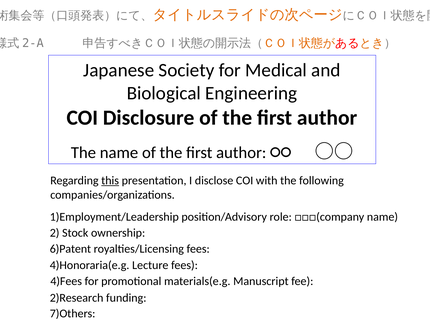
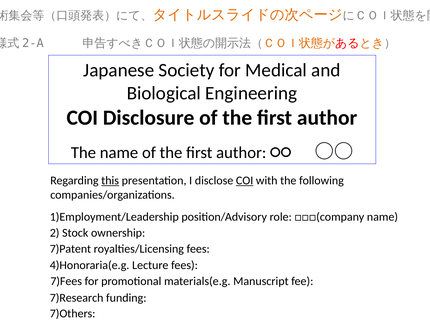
COI underline: none -> present (245, 181)
6)Patent: 6)Patent -> 7)Patent (70, 249)
4)Fees: 4)Fees -> 7)Fees (66, 282)
2)Research: 2)Research -> 7)Research (77, 298)
